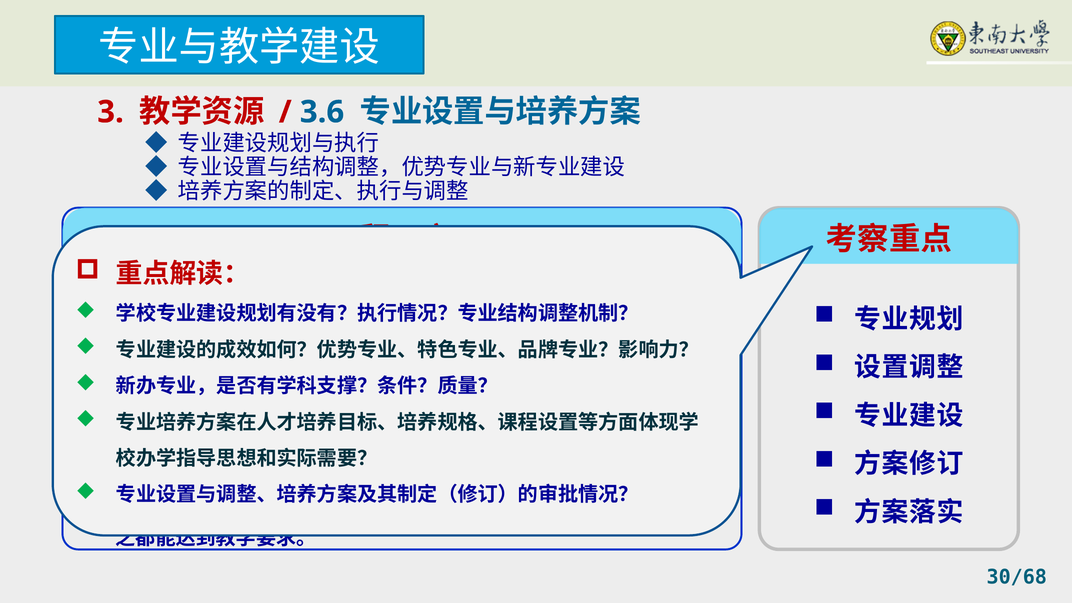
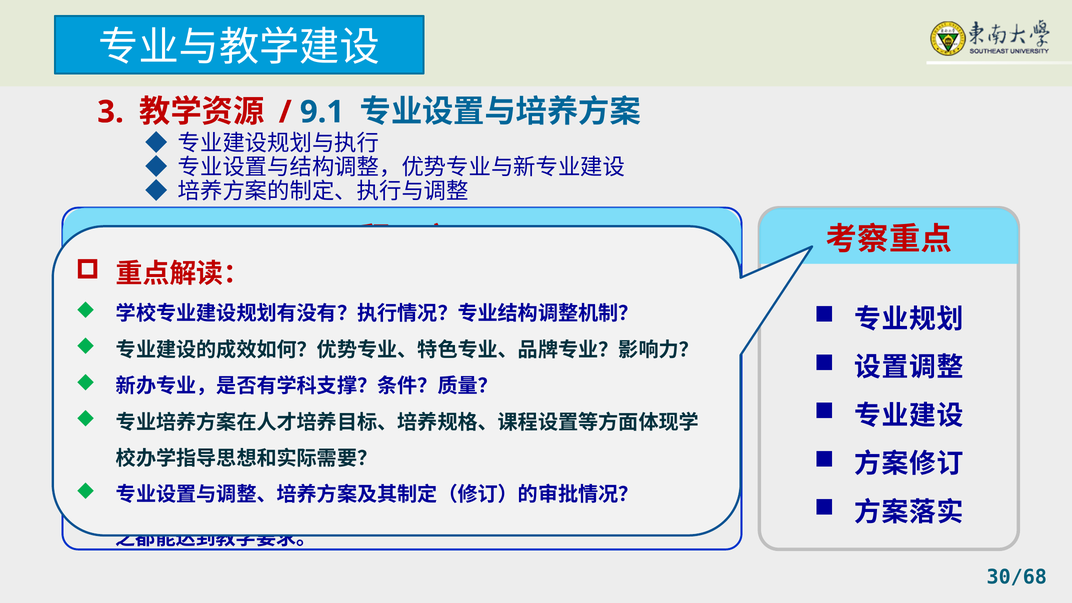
3.6: 3.6 -> 9.1 (322, 112)
